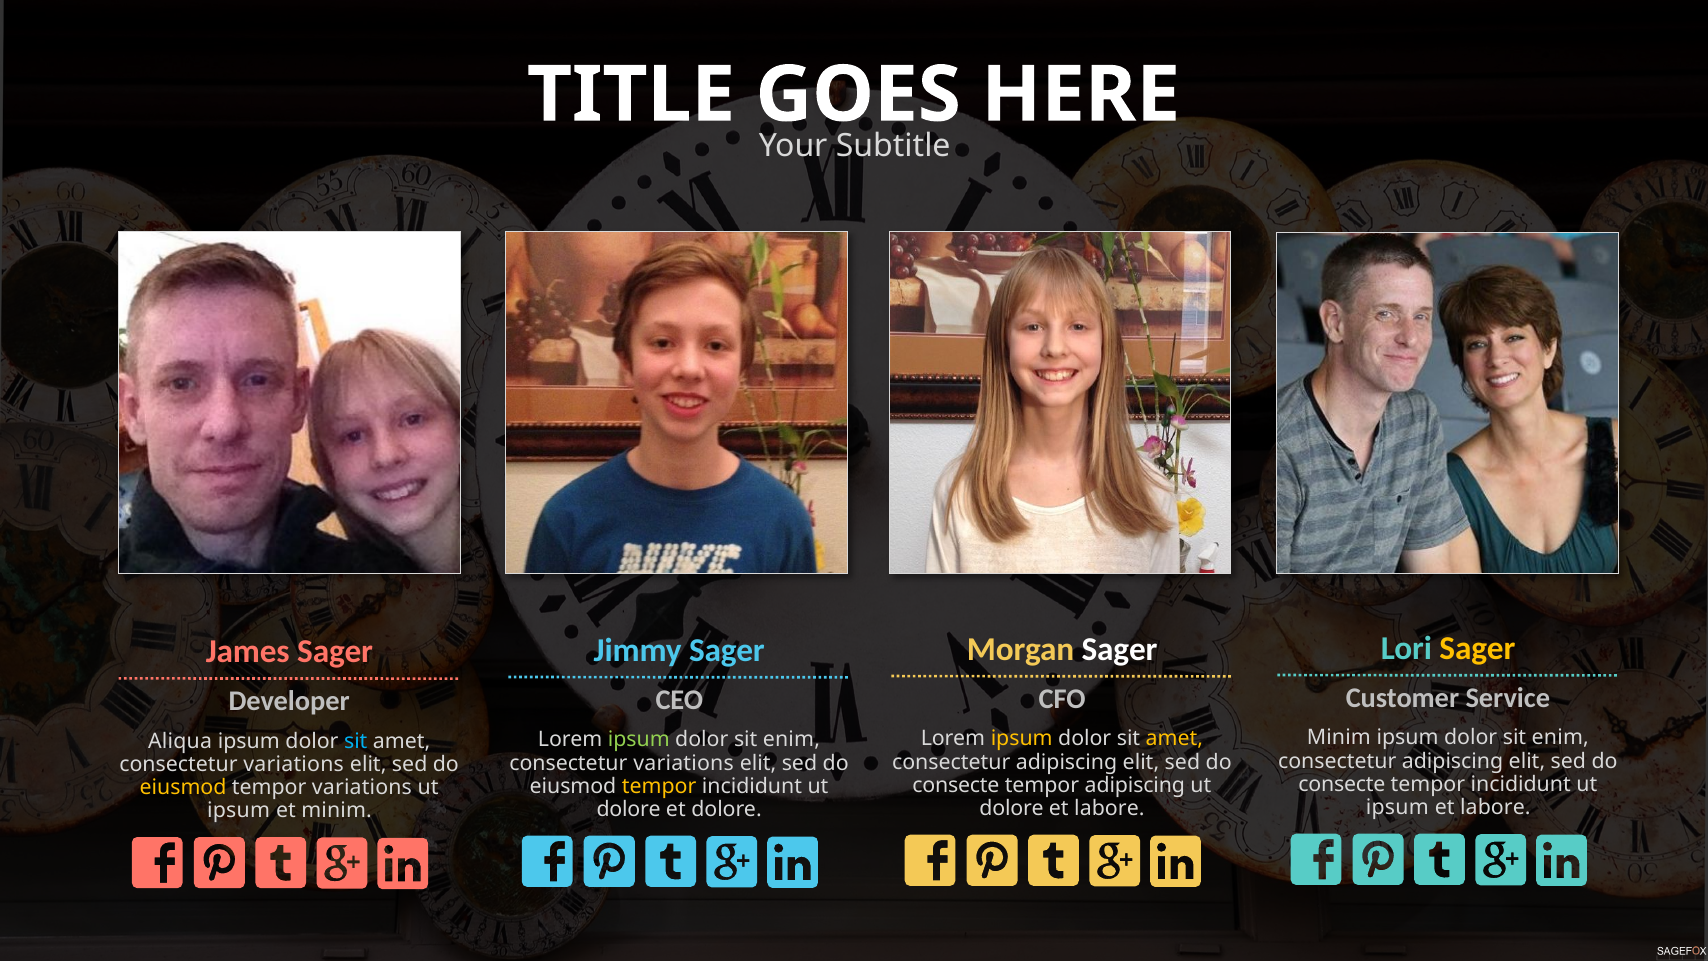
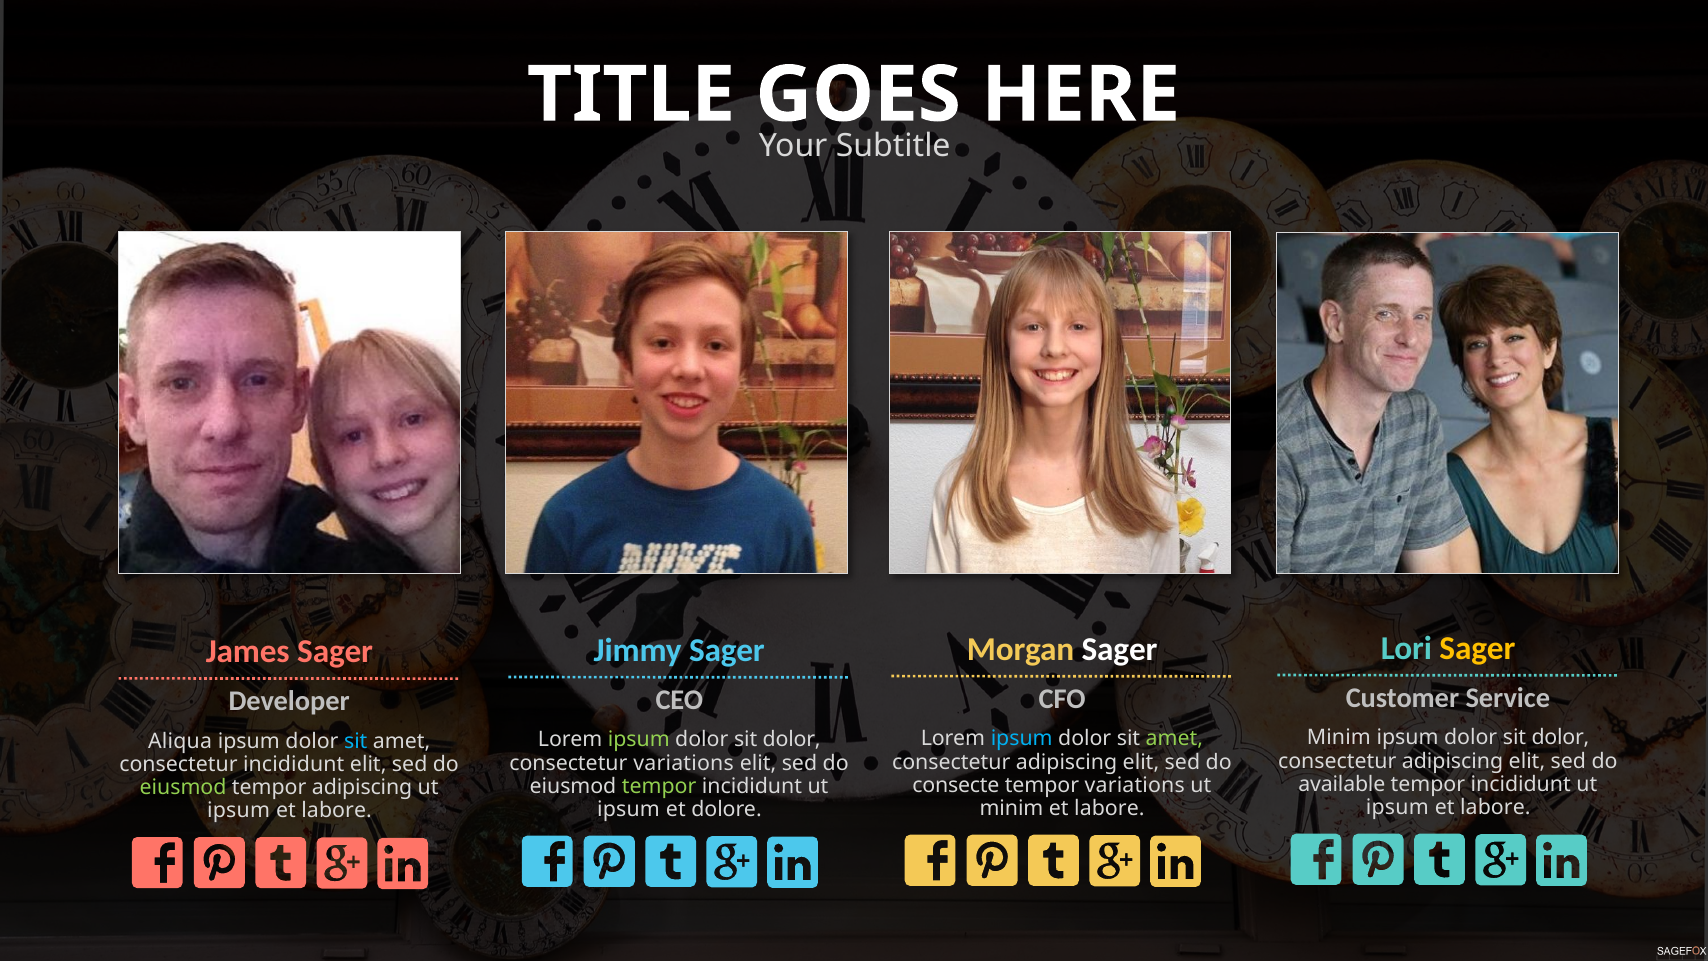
enim: enim -> dolor (1560, 738)
ipsum colour: yellow -> light blue (1022, 739)
amet colour: yellow -> light green (1174, 739)
enim: enim -> dolor (792, 740)
variations: variations -> incididunt (294, 764)
consecte: consecte -> available (1342, 784)
tempor adipiscing: adipiscing -> variations (1135, 785)
tempor colour: yellow -> light green (659, 786)
eiusmod colour: yellow -> light green (183, 787)
tempor variations: variations -> adipiscing (362, 787)
dolore: dolore -> minim (1011, 808)
dolore: dolore -> ipsum (628, 809)
minim: minim -> labore (337, 810)
